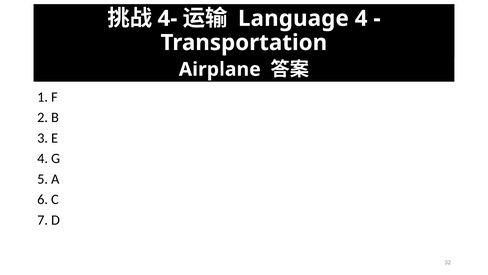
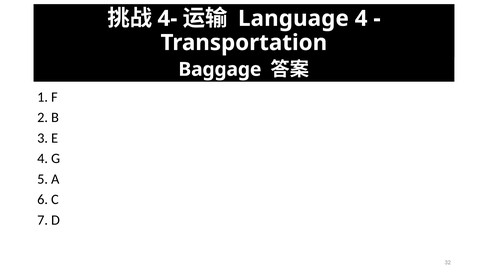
Airplane: Airplane -> Baggage (220, 69)
